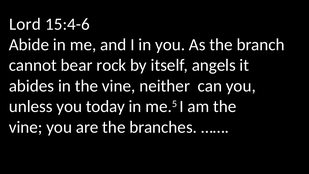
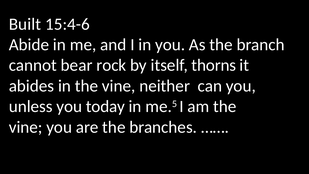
Lord: Lord -> Built (25, 24)
angels: angels -> thorns (214, 65)
